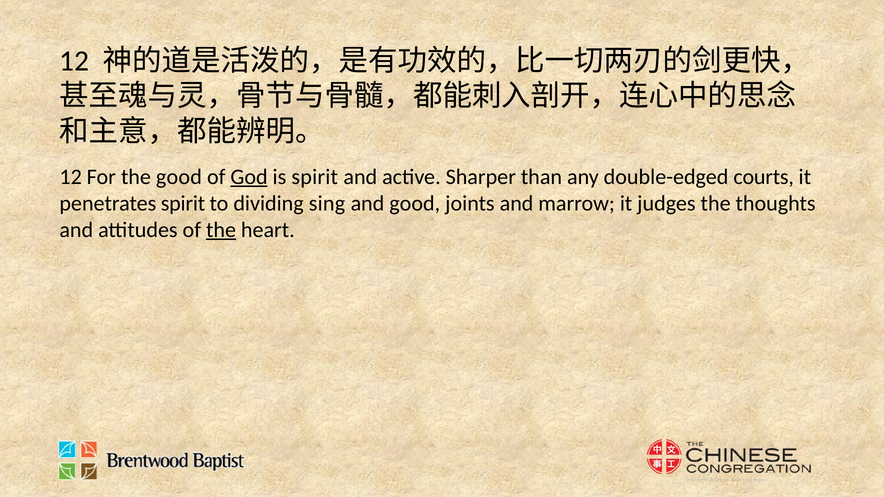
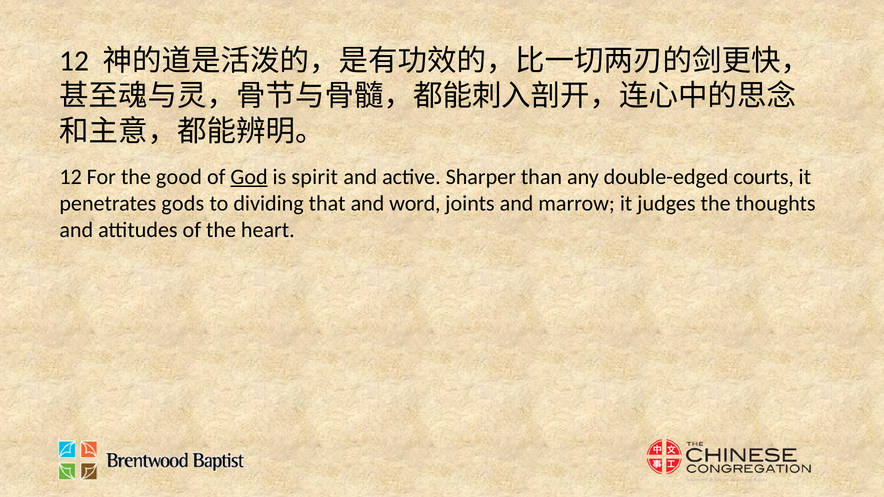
penetrates spirit: spirit -> gods (183, 203)
sing: sing -> that (327, 203)
and good: good -> word (415, 203)
the underline: present -> none (221, 230)
